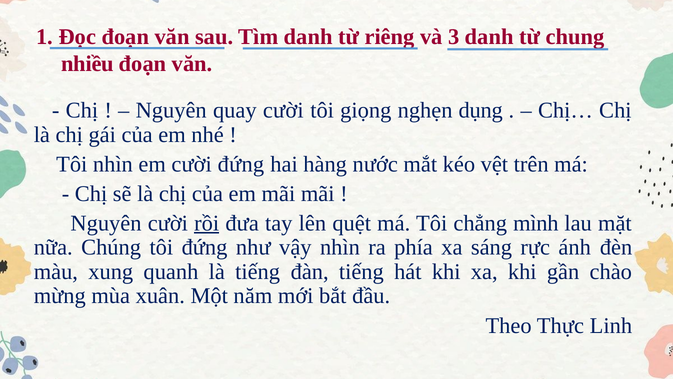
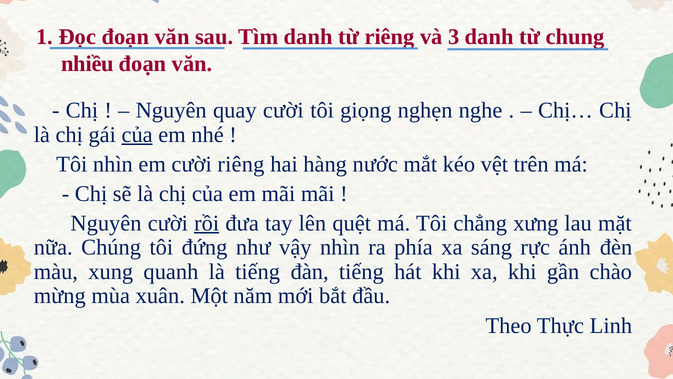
dụng: dụng -> nghe (481, 110)
của underline: none -> present (137, 134)
cười đứng: đứng -> riêng (241, 164)
mình: mình -> xưng (536, 223)
